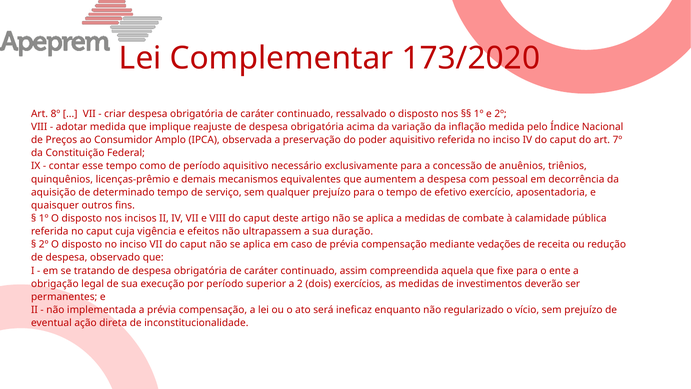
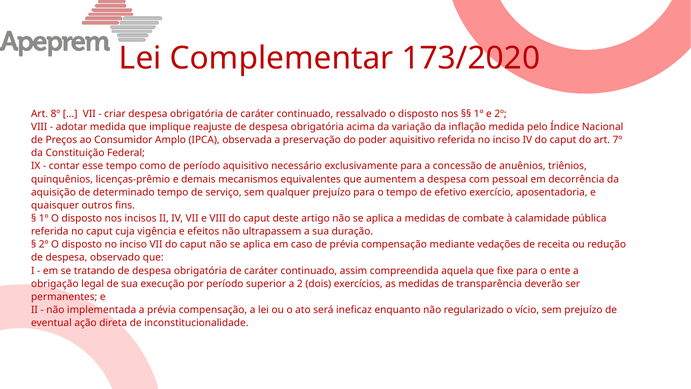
investimentos: investimentos -> transparência (489, 284)
